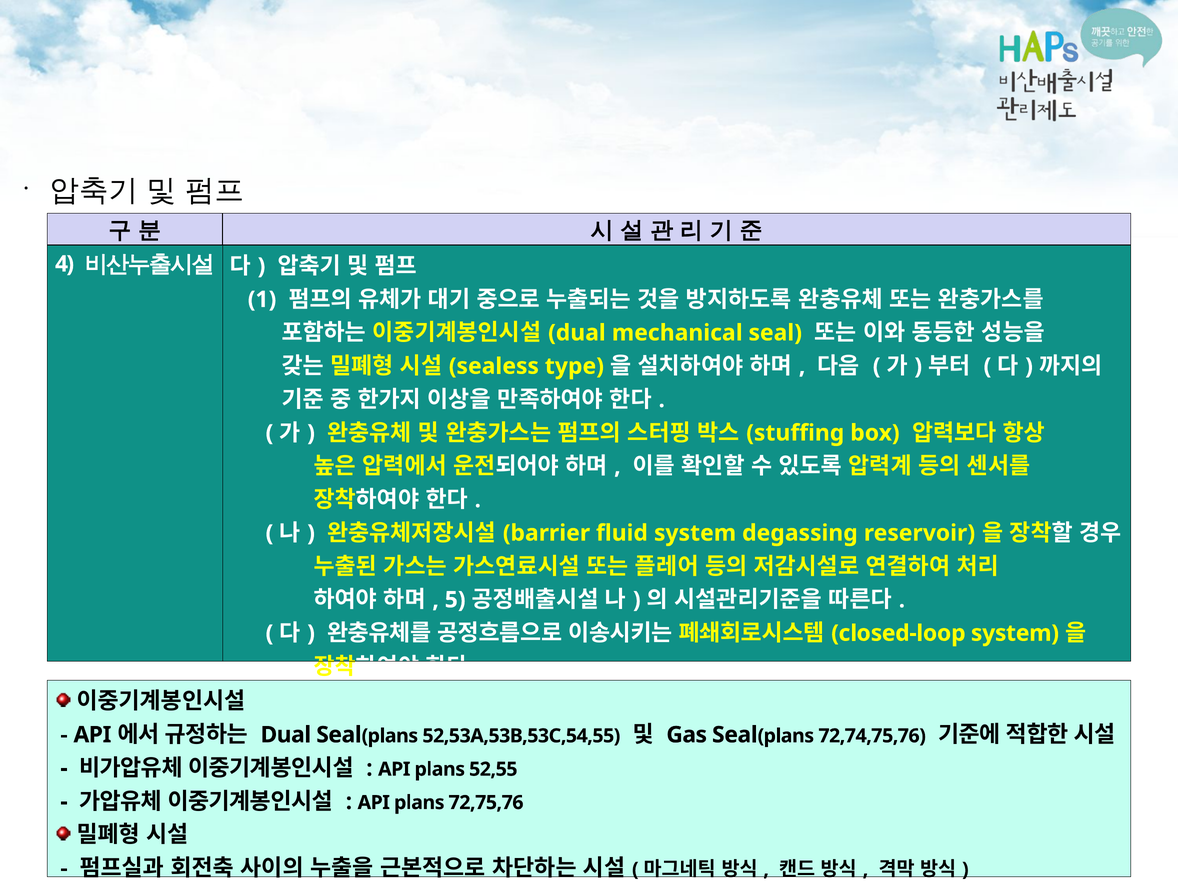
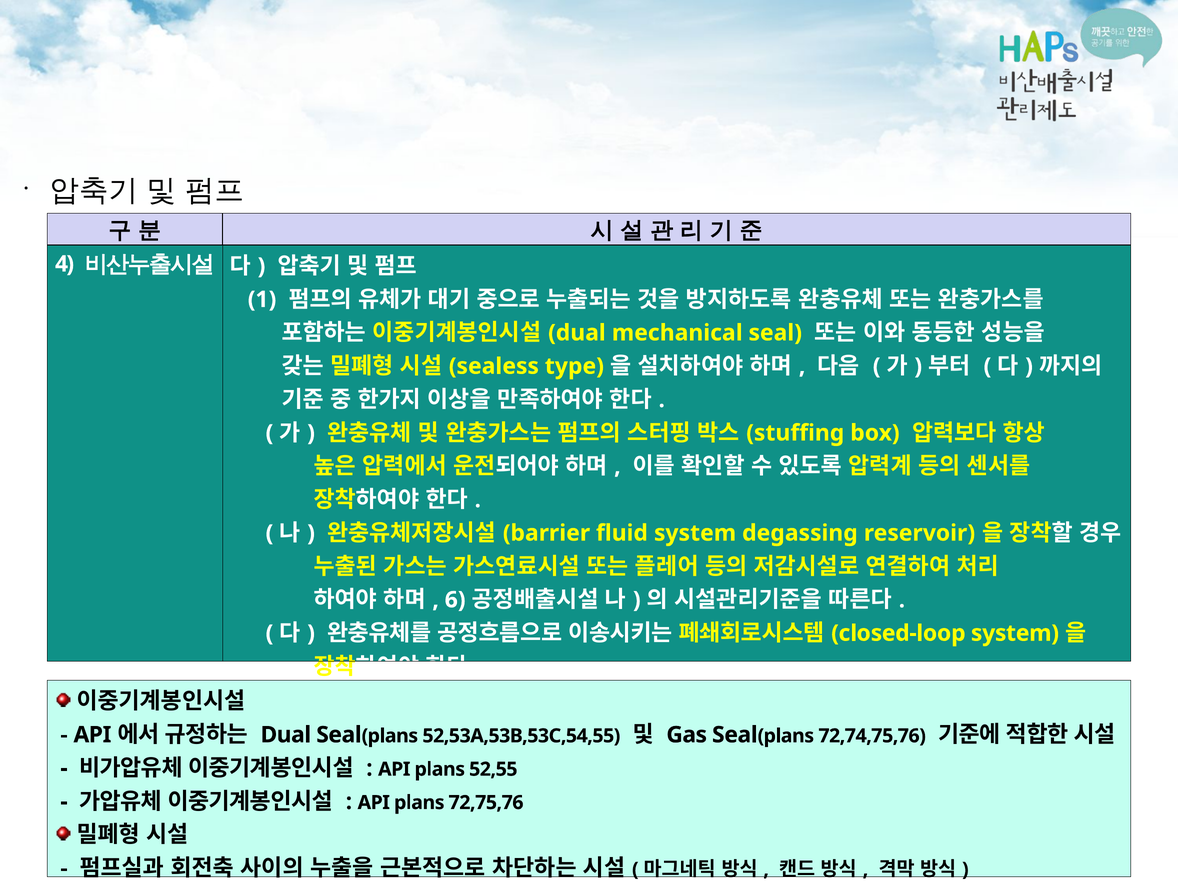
5: 5 -> 6 (455, 600)
